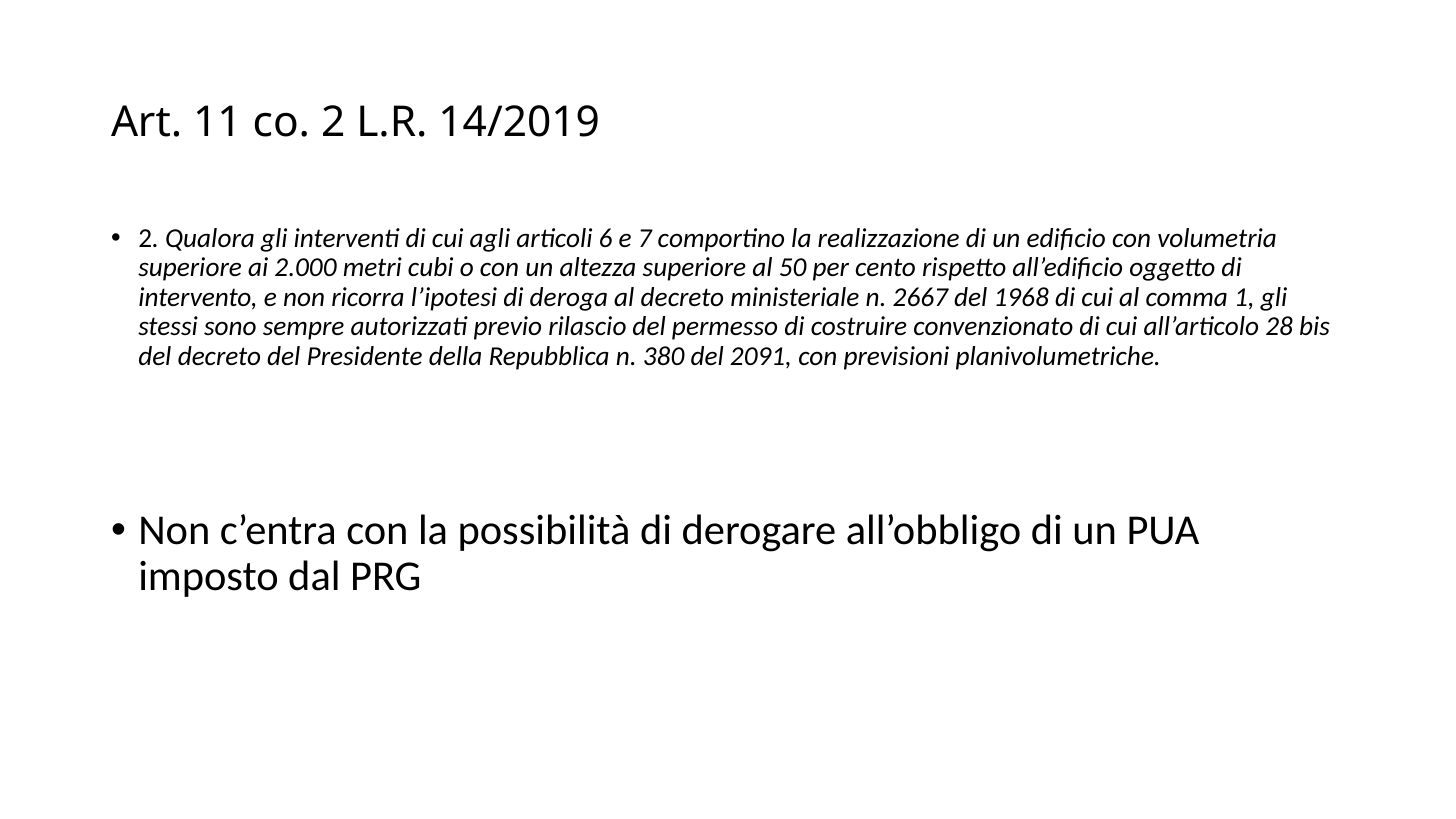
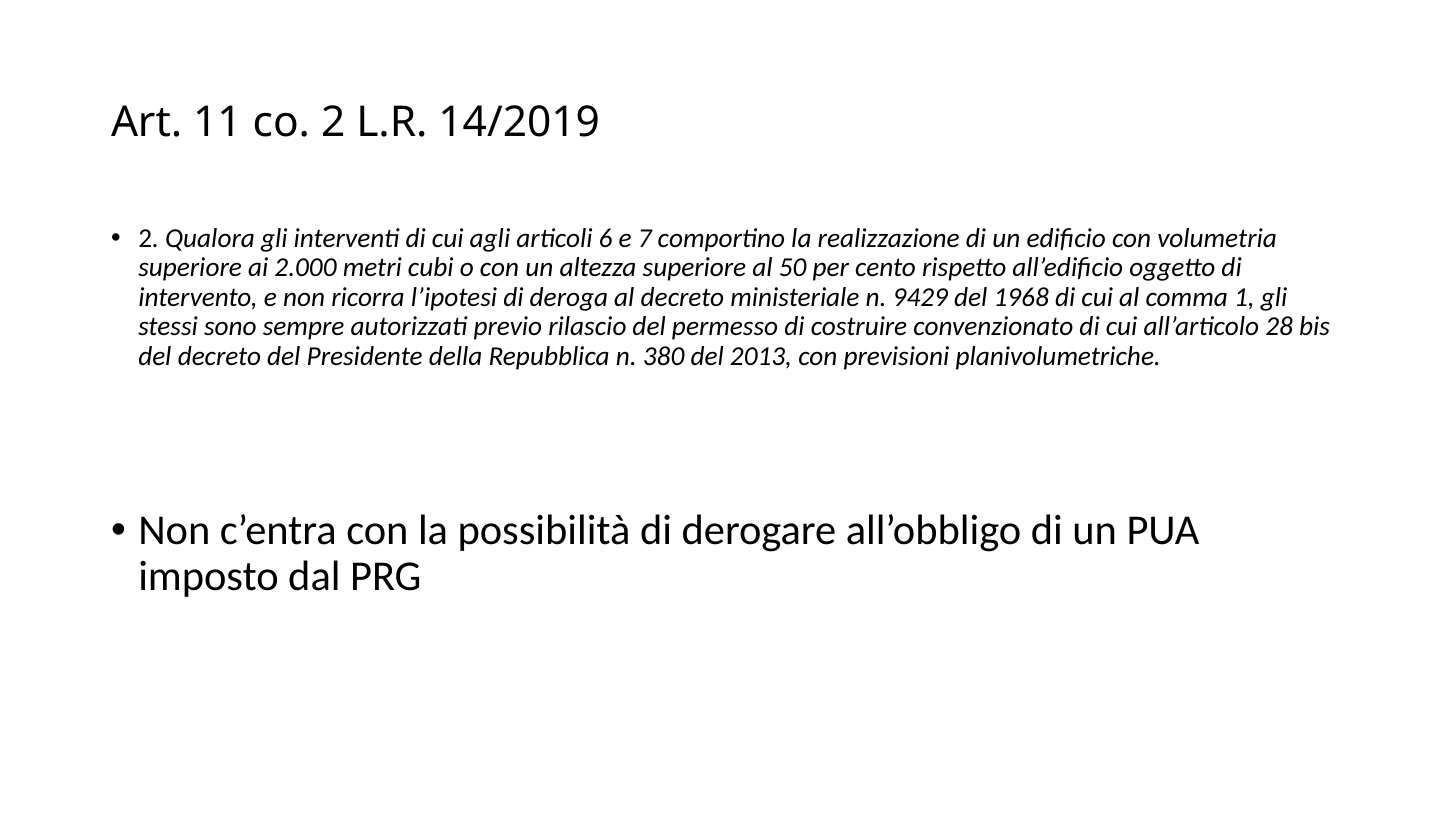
2667: 2667 -> 9429 (920, 297)
2091: 2091 -> 2013 (761, 356)
